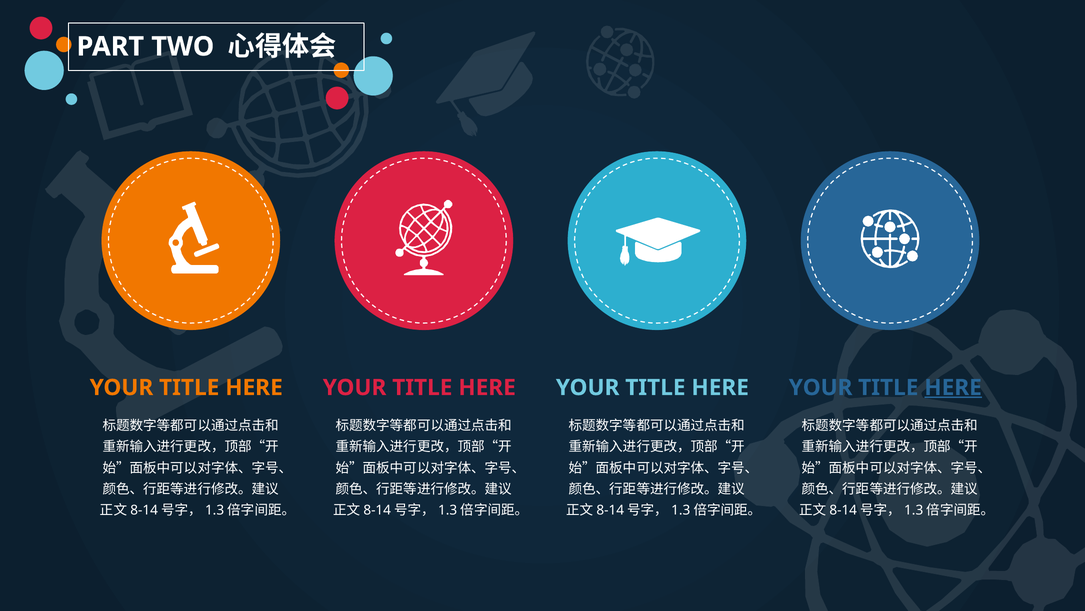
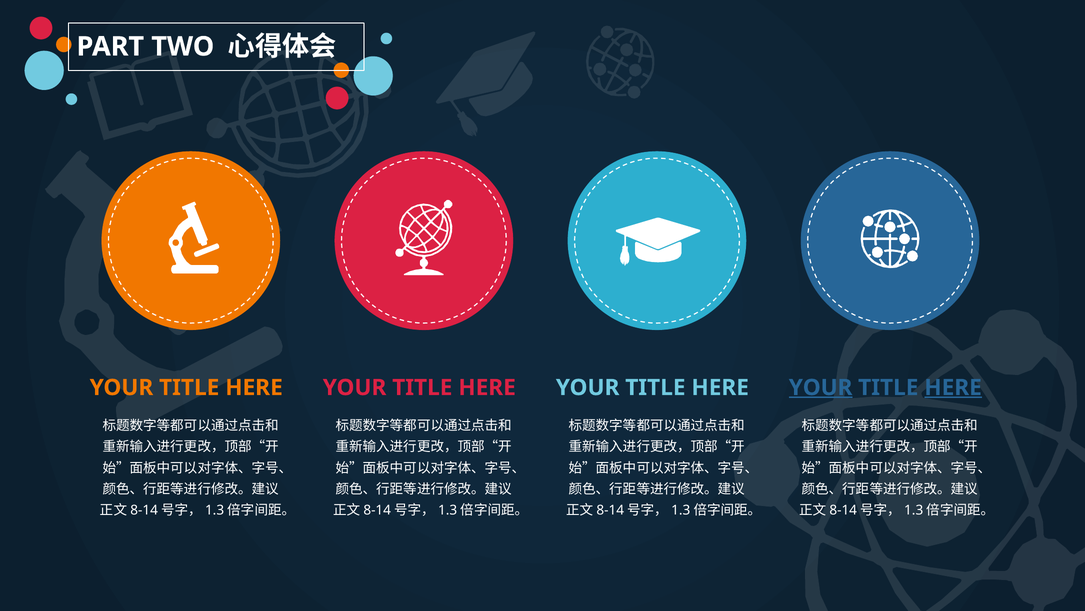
YOUR underline: none -> present (821, 387)
